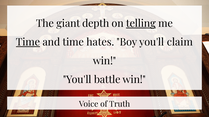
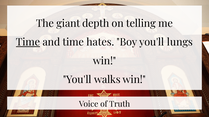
telling underline: present -> none (141, 24)
claim: claim -> lungs (180, 42)
battle: battle -> walks (107, 80)
